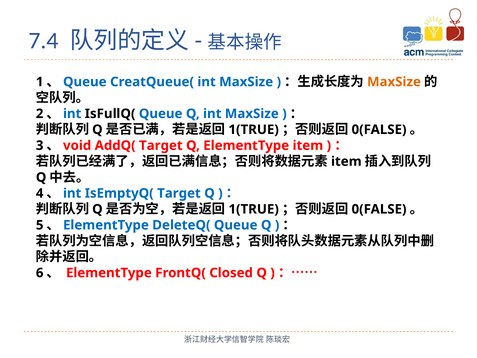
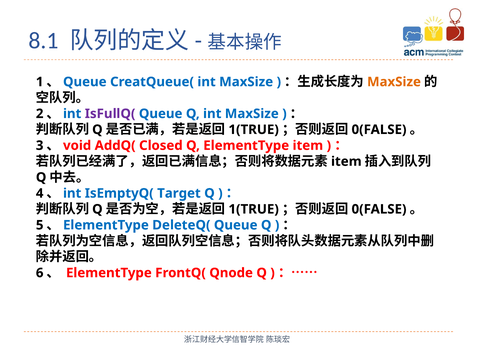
7.4: 7.4 -> 8.1 (44, 41)
IsFullQ( colour: black -> purple (110, 114)
AddQ( Target: Target -> Closed (161, 145)
Closed: Closed -> Qnode (231, 273)
